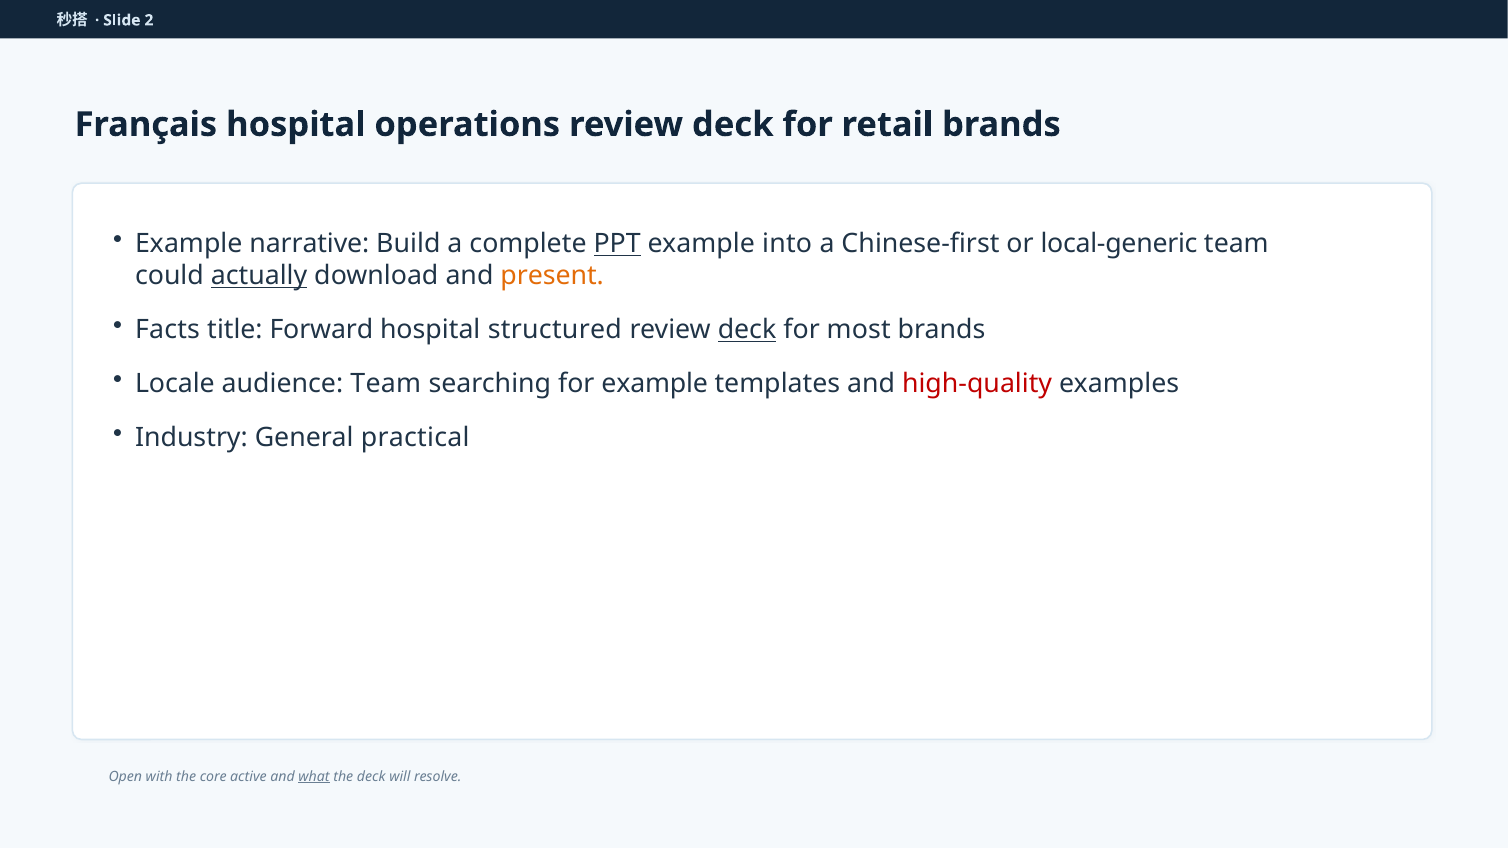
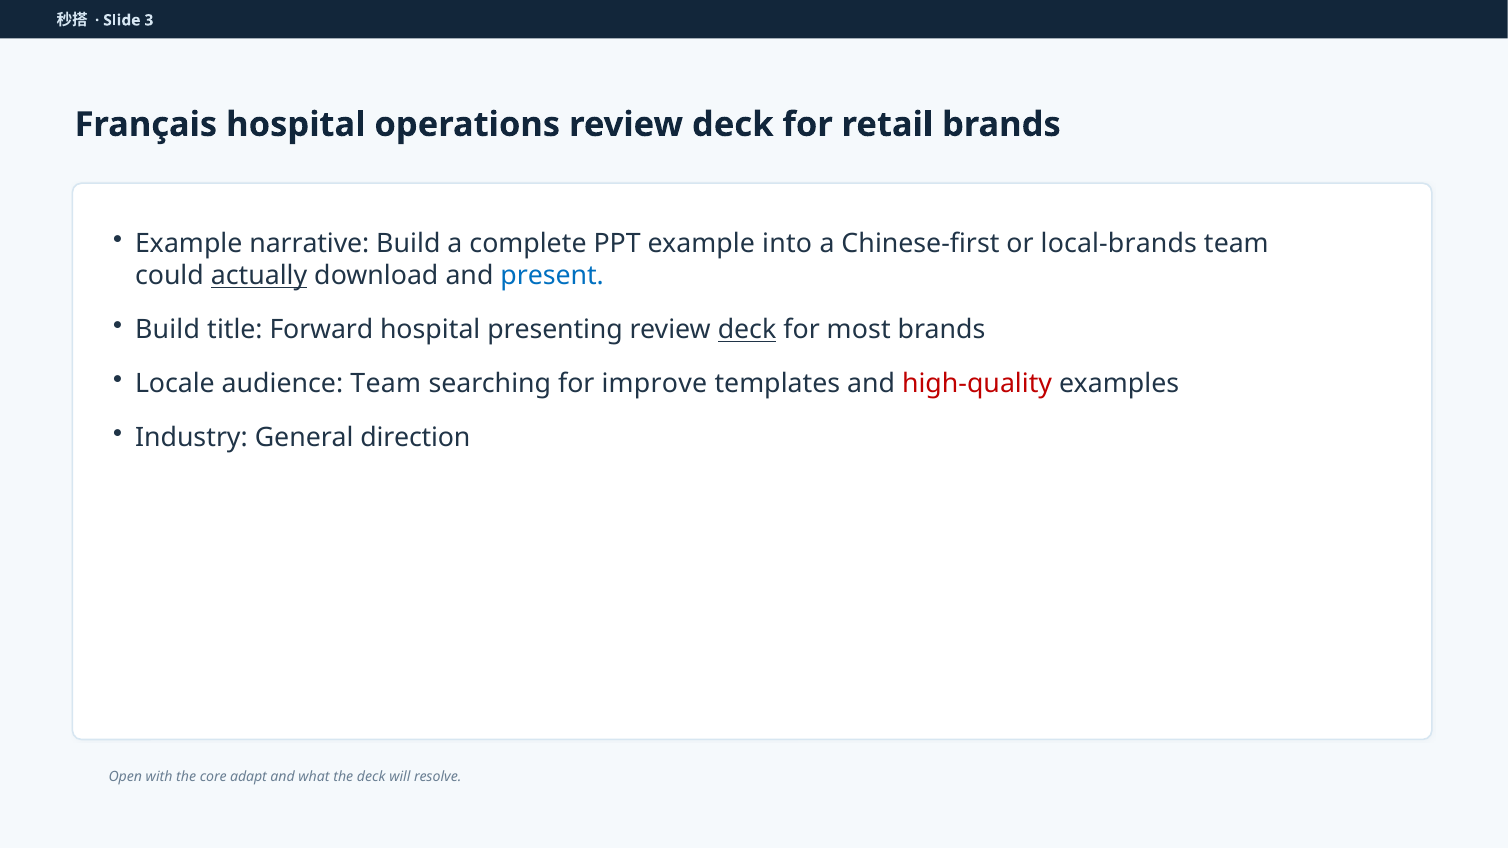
2: 2 -> 3 (149, 20)
PPT underline: present -> none (617, 244)
local-generic: local-generic -> local-brands (1119, 244)
present colour: orange -> blue (552, 276)
Facts: Facts -> Build (168, 330)
structured: structured -> presenting (555, 330)
for example: example -> improve (654, 384)
practical: practical -> direction (415, 438)
active: active -> adapt (249, 777)
what underline: present -> none (314, 777)
